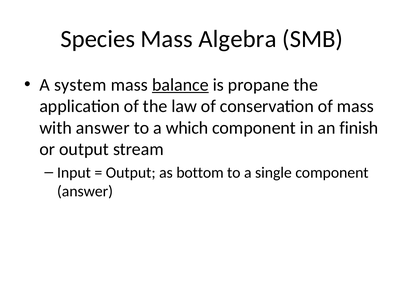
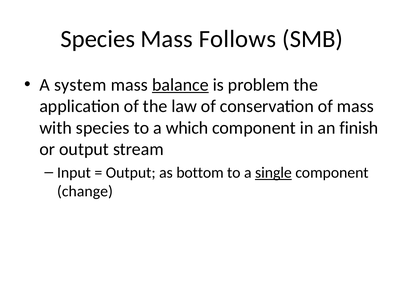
Algebra: Algebra -> Follows (237, 39)
propane: propane -> problem (259, 85)
with answer: answer -> species (103, 128)
single underline: none -> present (273, 173)
answer: answer -> change (85, 191)
